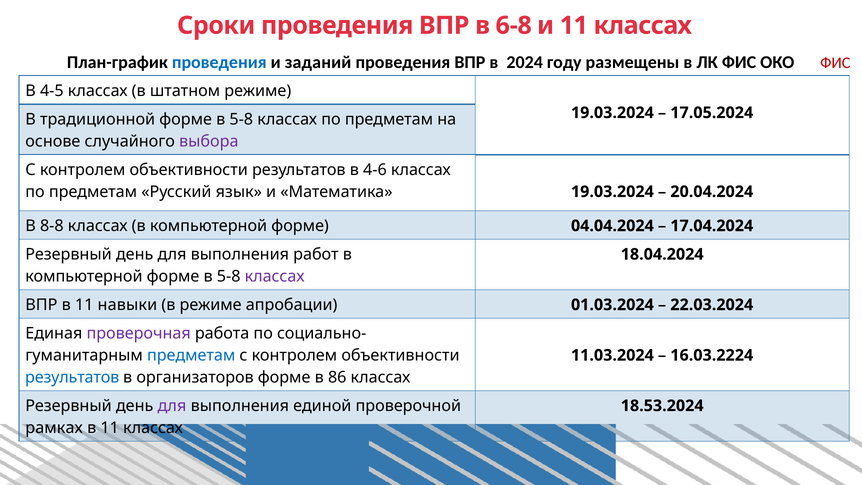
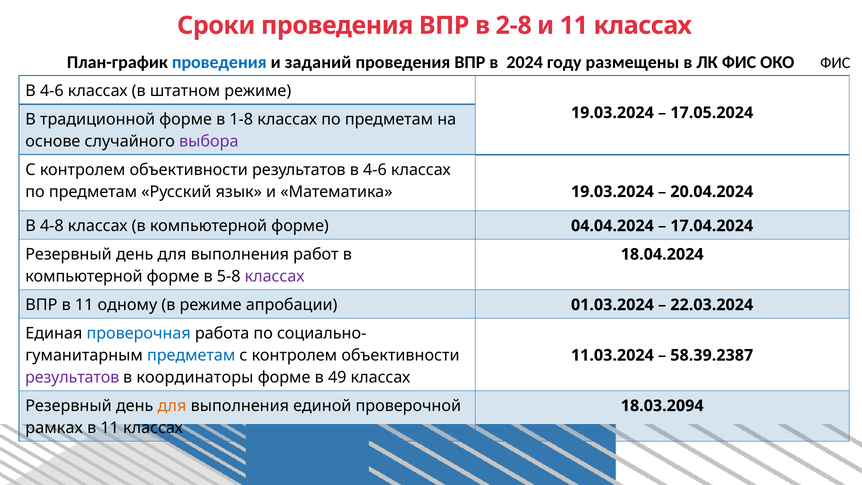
6-8: 6-8 -> 2-8 (514, 26)
ФИС colour: red -> black (835, 63)
4-5: 4-5 -> 4-6 (52, 91)
традиционной форме в 5-8: 5-8 -> 1-8 (241, 119)
8-8: 8-8 -> 4-8 (52, 226)
навыки: навыки -> одному (127, 305)
проверочная colour: purple -> blue (139, 333)
16.03.2224: 16.03.2224 -> 58.39.2387 (712, 355)
результатов colour: blue -> purple (72, 377)
организаторов: организаторов -> координаторы (195, 377)
86: 86 -> 49 (337, 377)
для colour: purple -> orange (172, 406)
18.53.2024: 18.53.2024 -> 18.03.2094 (662, 406)
